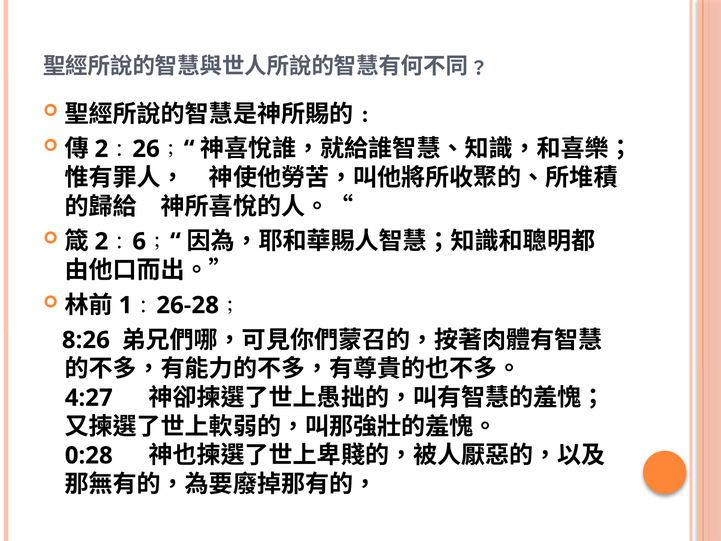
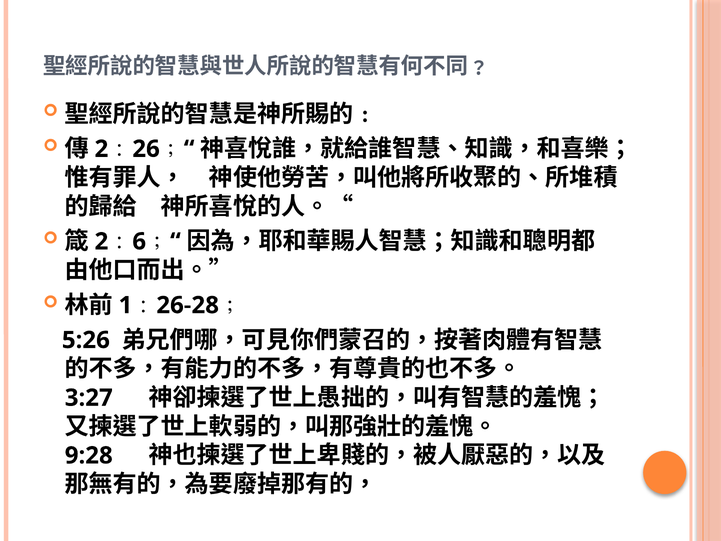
8:26: 8:26 -> 5:26 (86, 340)
4:27: 4:27 -> 3:27 (89, 398)
0:28: 0:28 -> 9:28 (89, 455)
